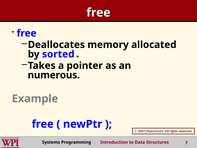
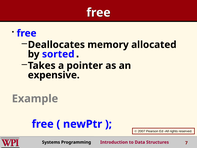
numerous: numerous -> expensive (54, 75)
